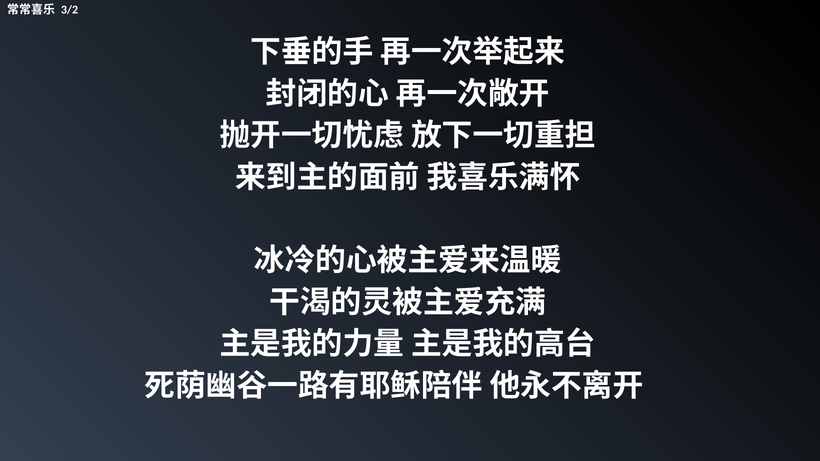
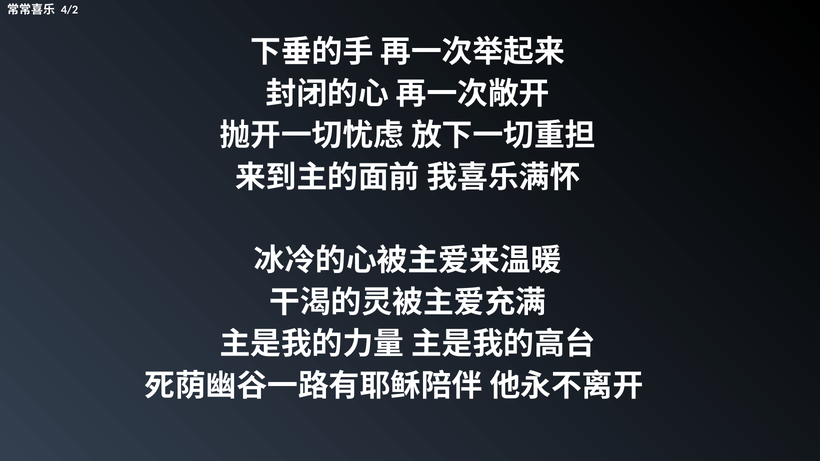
3/2: 3/2 -> 4/2 (70, 10)
